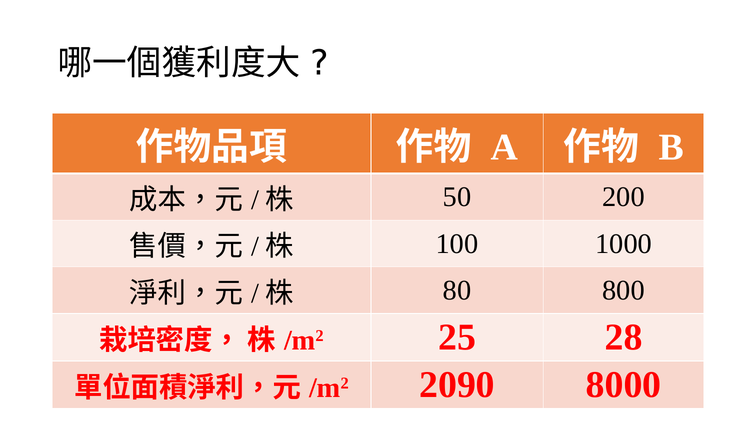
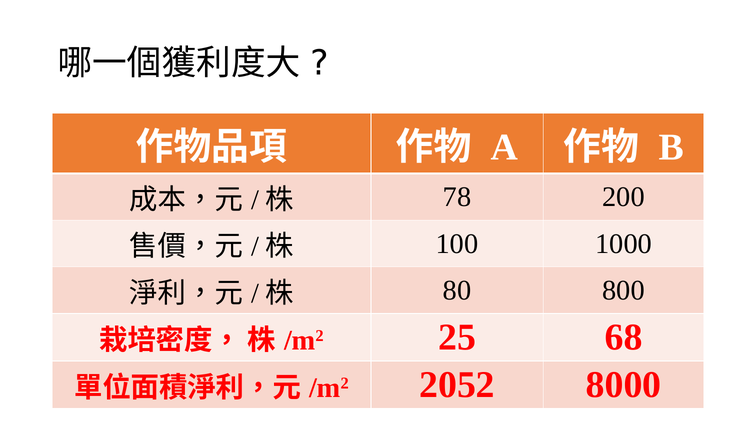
50: 50 -> 78 (457, 197)
28: 28 -> 68 (624, 338)
2090: 2090 -> 2052 (457, 385)
